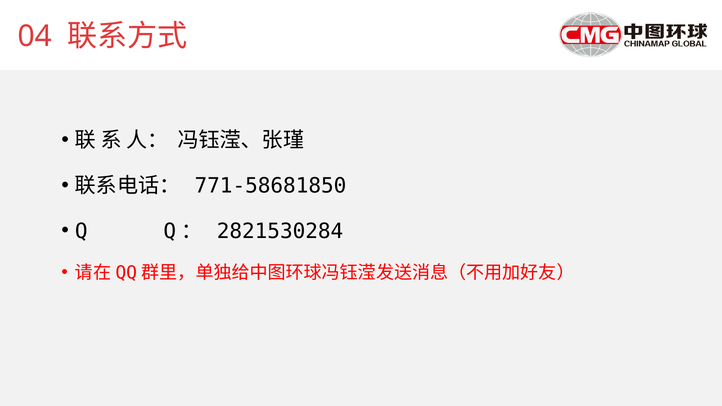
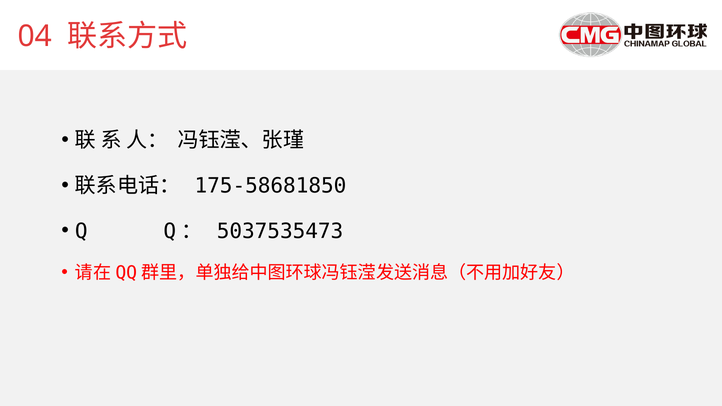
771-58681850: 771-58681850 -> 175-58681850 (270, 186)
2821530284: 2821530284 -> 5037535473 (280, 231)
